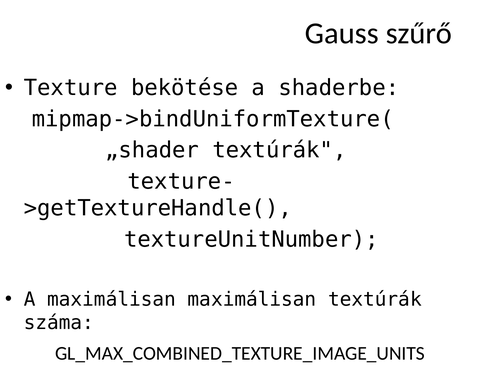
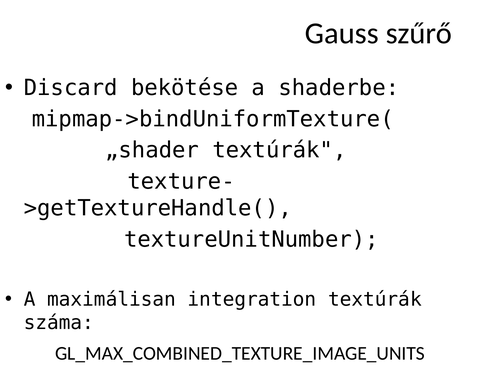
Texture: Texture -> Discard (71, 88)
maximálisan maximálisan: maximálisan -> integration (252, 299)
